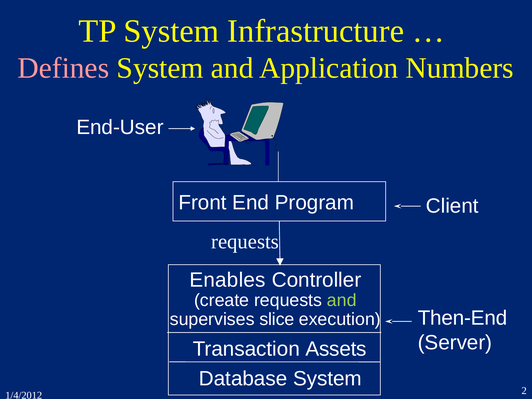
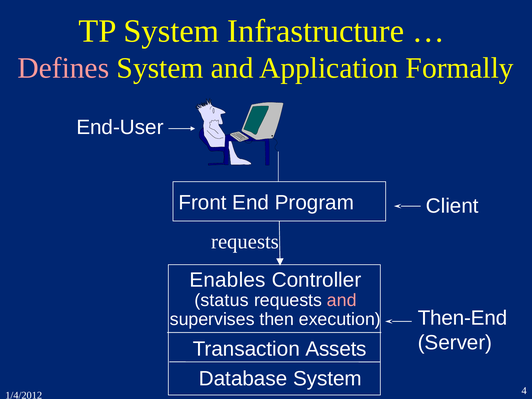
Numbers: Numbers -> Formally (460, 68)
create: create -> status (221, 300)
and colour: light green -> pink (342, 300)
slice: slice -> then (277, 319)
2: 2 -> 4 (524, 391)
